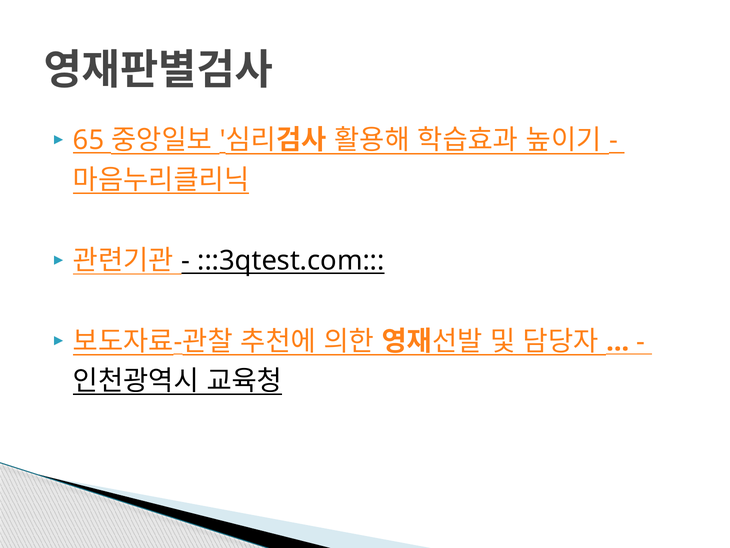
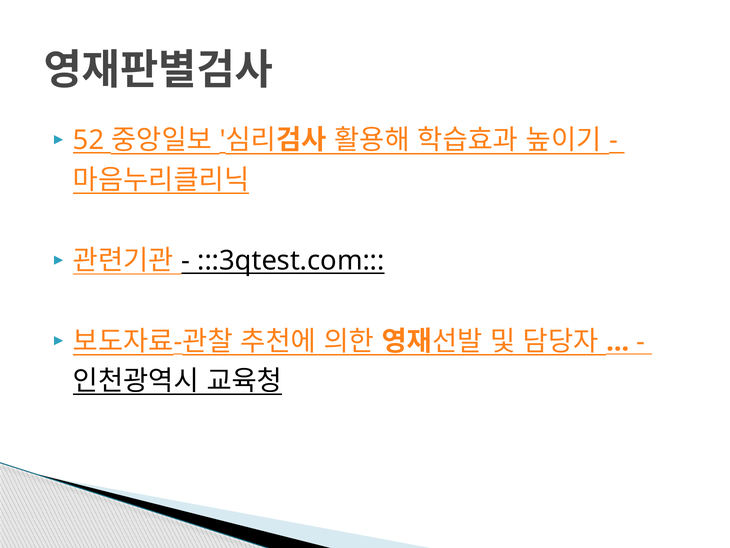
65: 65 -> 52 (89, 140)
